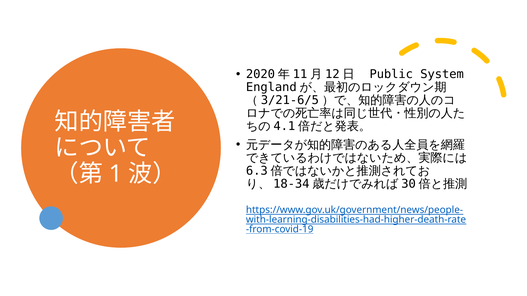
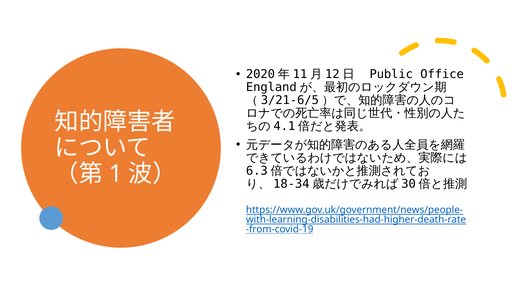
System: System -> Office (442, 74)
